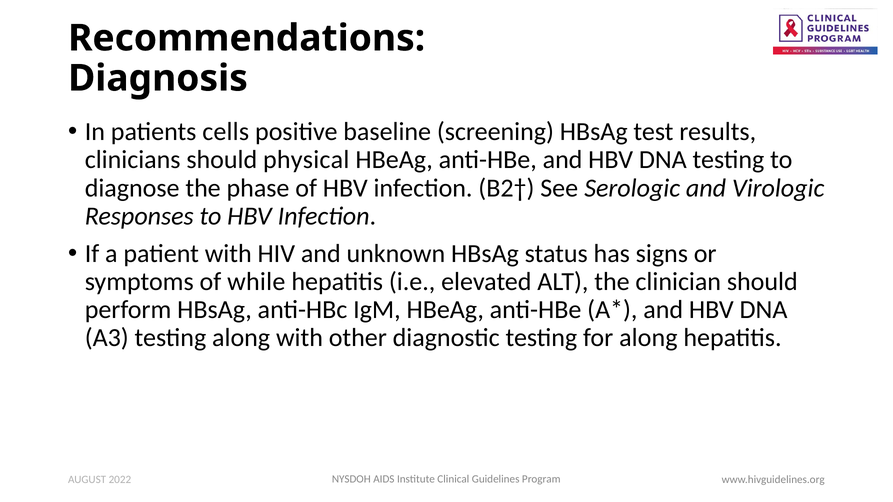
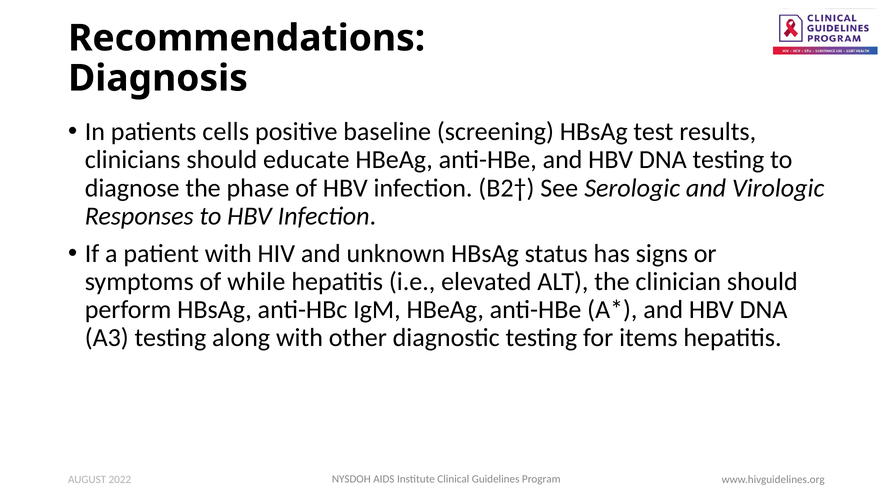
physical: physical -> educate (306, 160)
for along: along -> items (648, 338)
